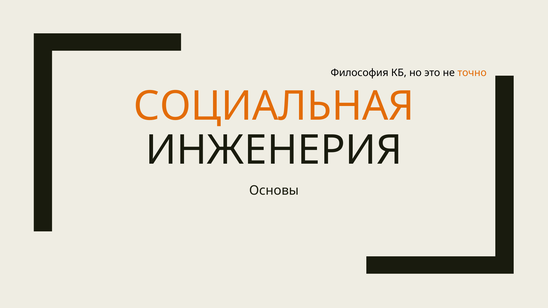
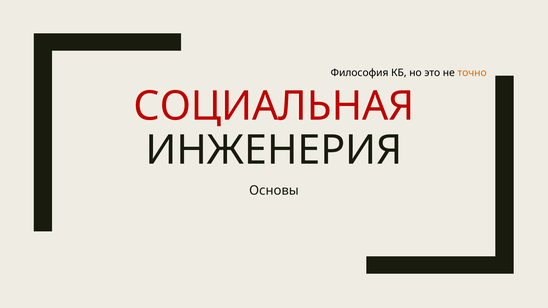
СОЦИАЛЬНАЯ colour: orange -> red (274, 106)
